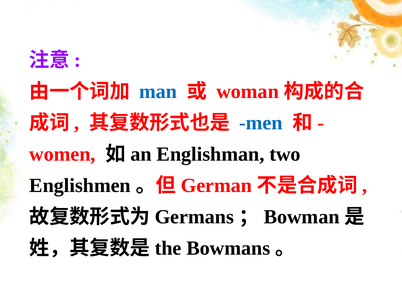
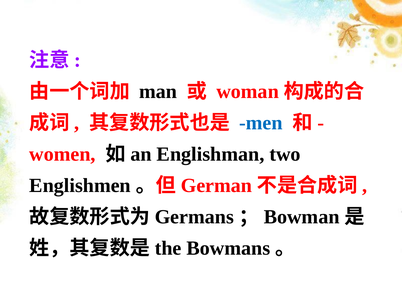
man colour: blue -> black (158, 92)
